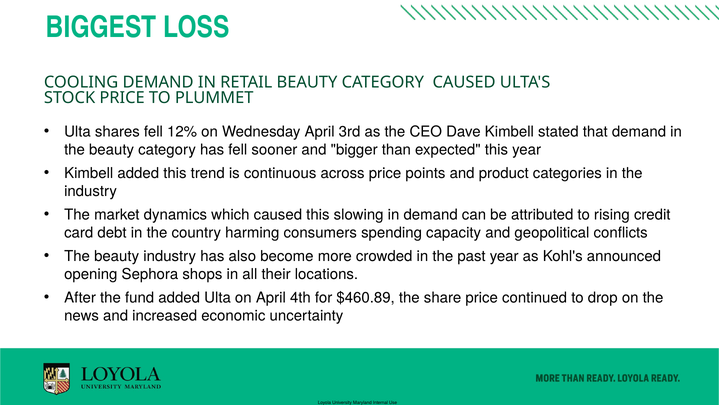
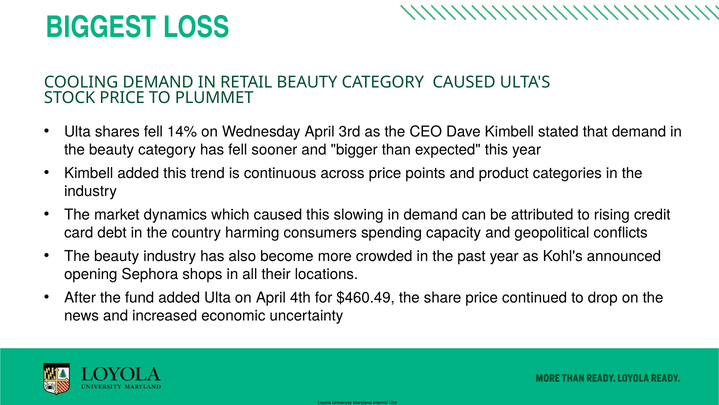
12%: 12% -> 14% (182, 132)
$460.89: $460.89 -> $460.49 (366, 297)
